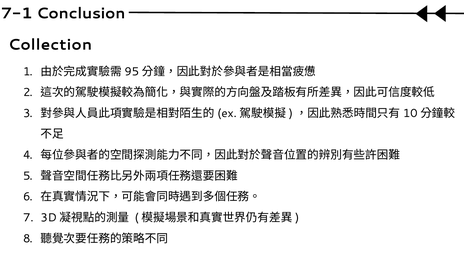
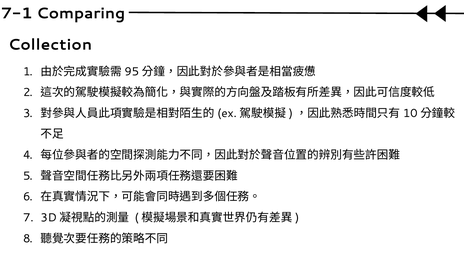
Conclusion: Conclusion -> Comparing (81, 14)
